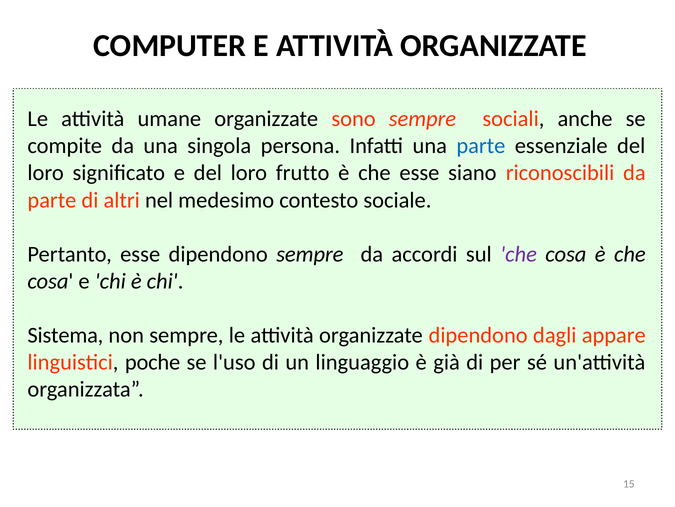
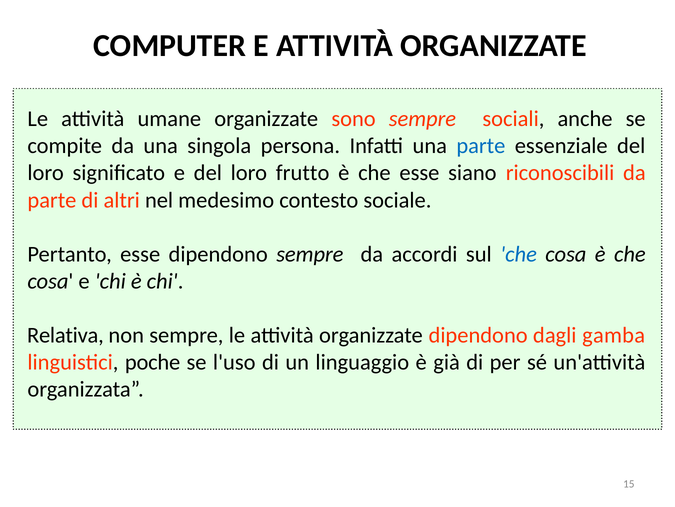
che colour: purple -> blue (519, 254)
Sistema: Sistema -> Relativa (65, 335)
appare: appare -> gamba (614, 335)
